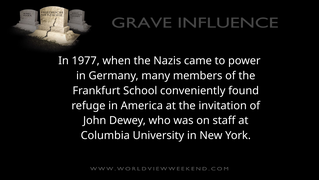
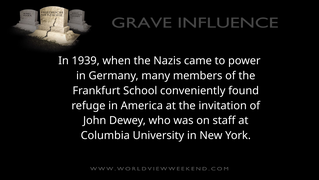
1977: 1977 -> 1939 (86, 60)
